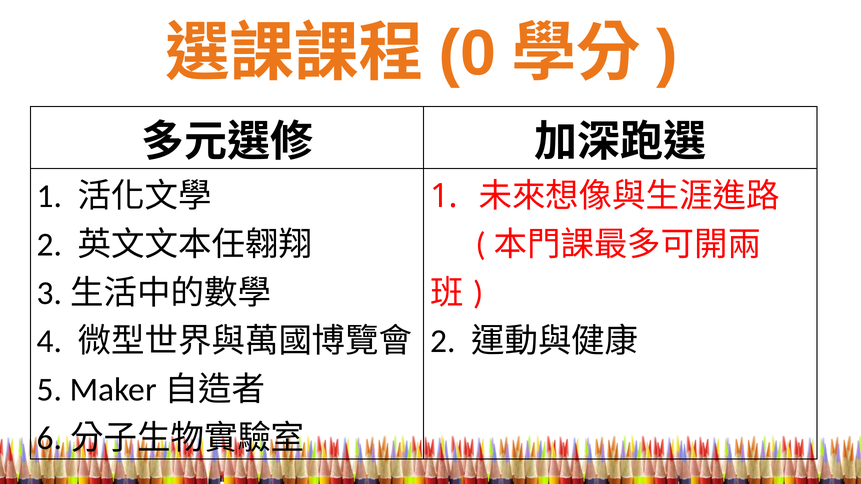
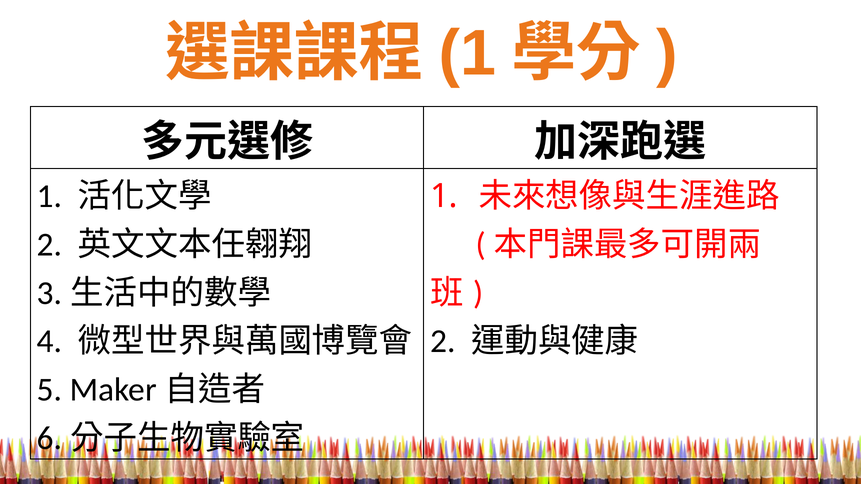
0: 0 -> 1 (468, 53)
